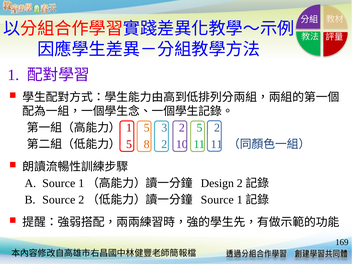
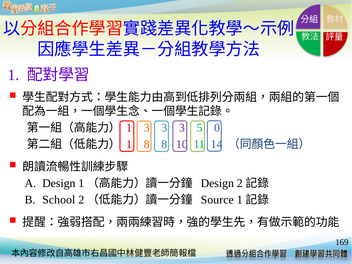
1 5: 5 -> 3 (147, 128)
2: 2 -> 3 (182, 128)
5 2: 2 -> 0 (217, 128)
5: 5 -> 1 (129, 144)
8 2: 2 -> 8 (164, 144)
11 11: 11 -> 14 (217, 144)
Source: Source -> Design (59, 183)
Source: Source -> School (59, 200)
